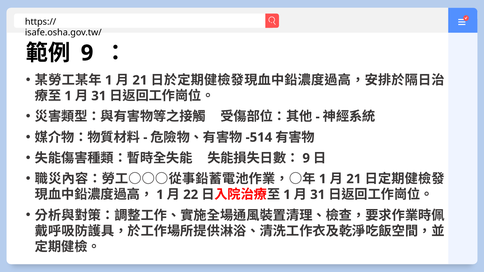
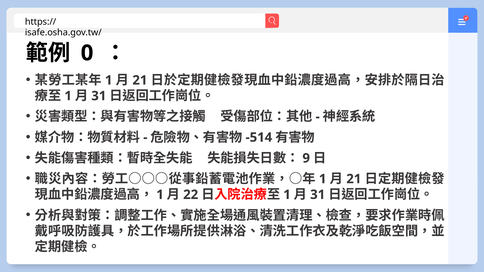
9: 9 -> 0 (87, 53)
